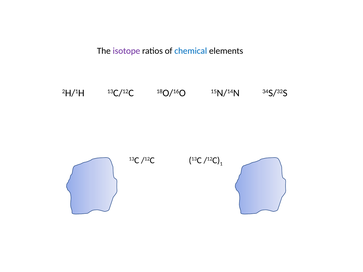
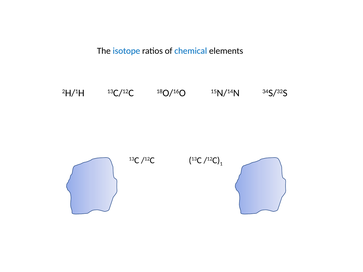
isotope colour: purple -> blue (126, 51)
